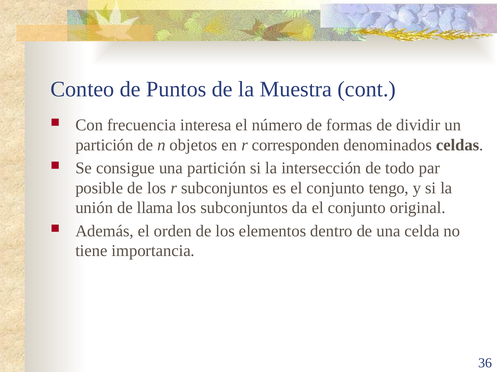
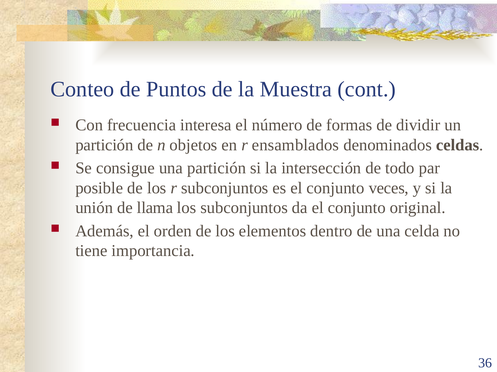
corresponden: corresponden -> ensamblados (296, 145)
tengo: tengo -> veces (389, 188)
